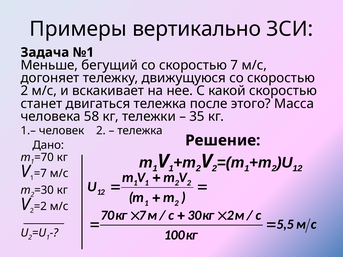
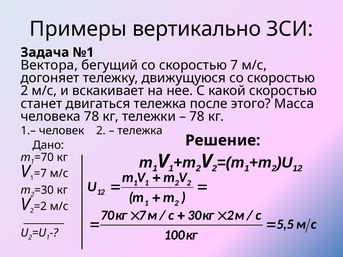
Меньше: Меньше -> Вектора (49, 65)
человека 58: 58 -> 78 (92, 117)
35: 35 -> 78 (197, 117)
